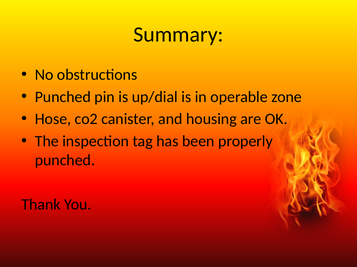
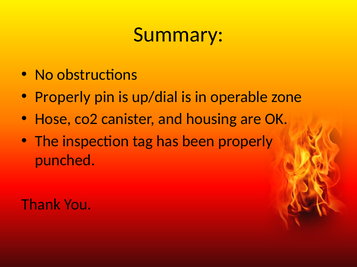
Punched: Punched -> Properly (63, 97)
